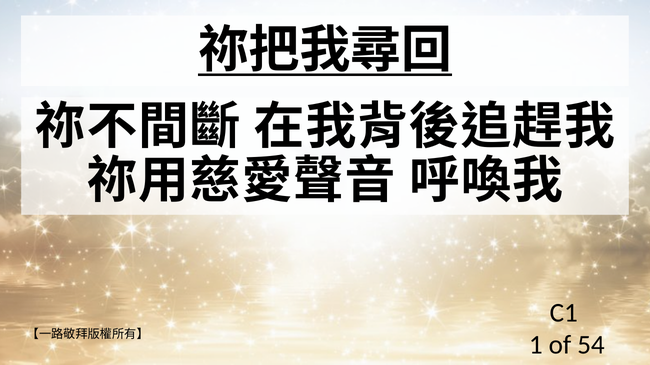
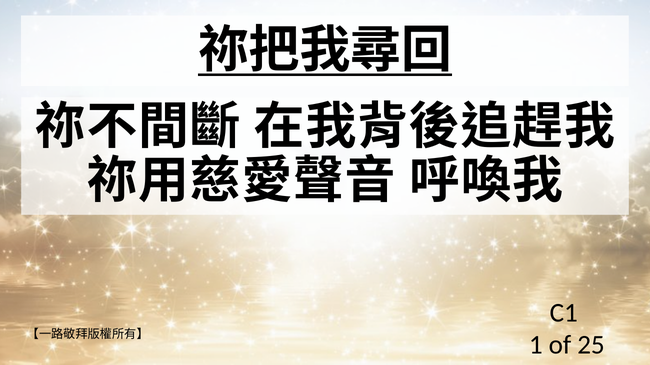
54: 54 -> 25 (591, 346)
